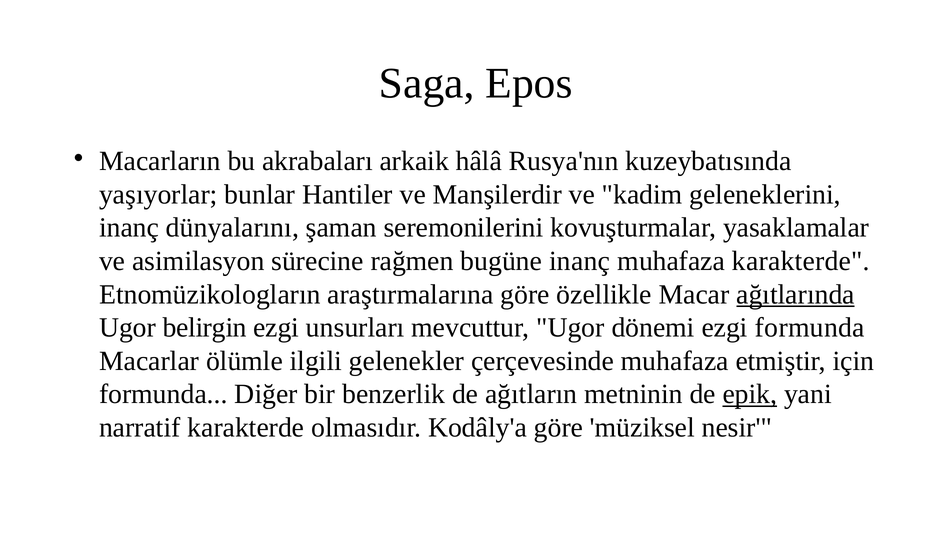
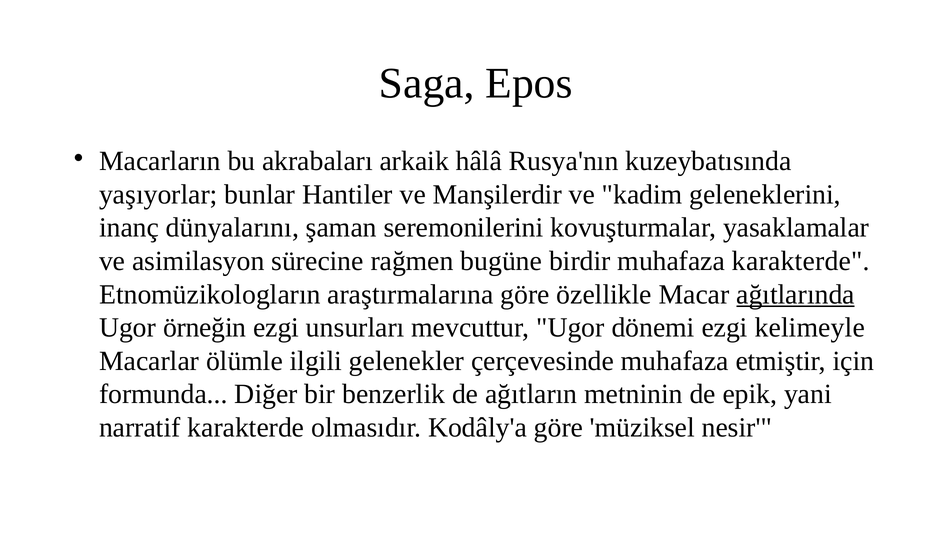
bugüne inanç: inanç -> birdir (580, 261)
belirgin: belirgin -> örneğin (205, 327)
ezgi formunda: formunda -> kelimeyle (810, 327)
epik underline: present -> none (750, 394)
